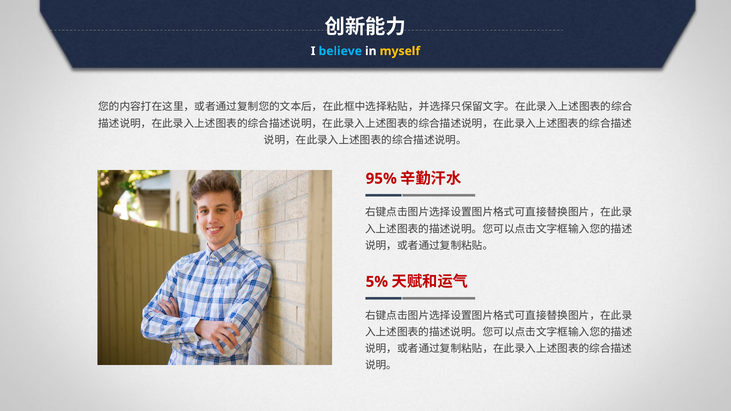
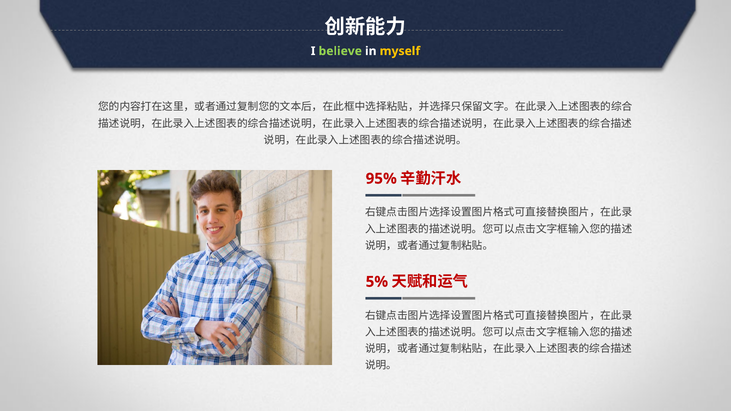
believe colour: light blue -> light green (340, 51)
